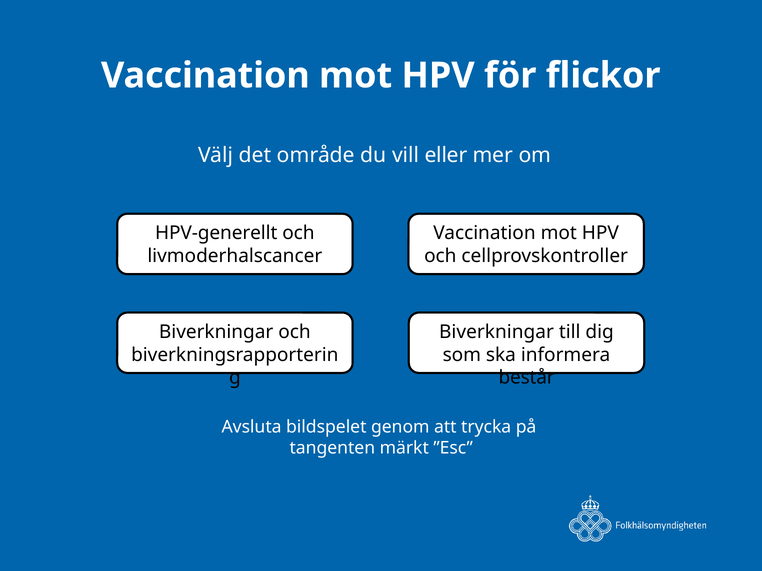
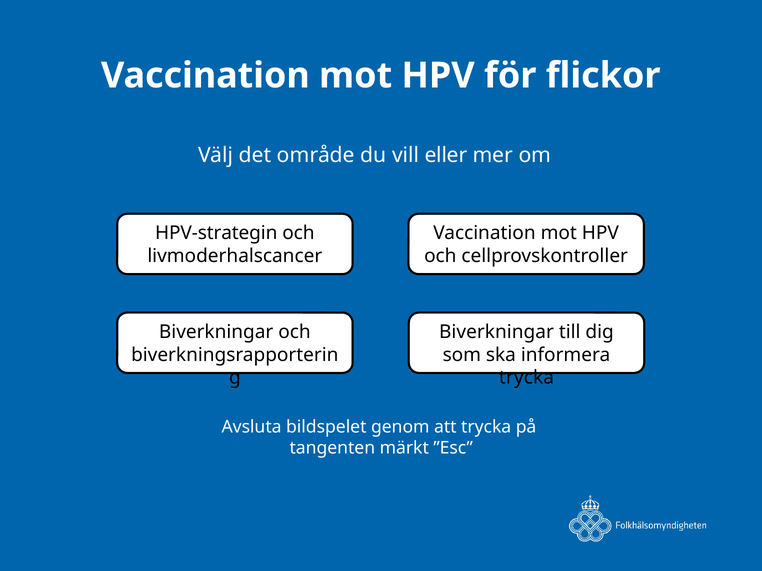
HPV-generellt: HPV-generellt -> HPV-strategin (216, 233)
består: består -> trycka (526, 378)
